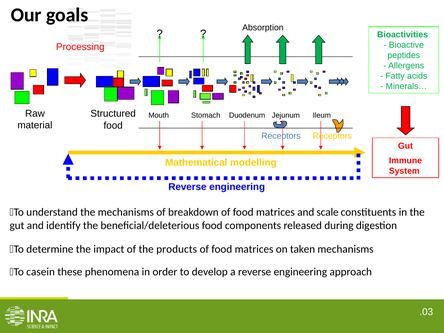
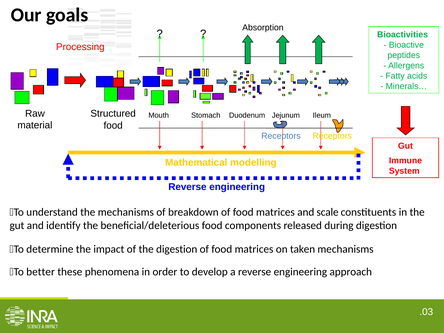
the products: products -> digestion (177, 249)
casein: casein -> better (41, 272)
